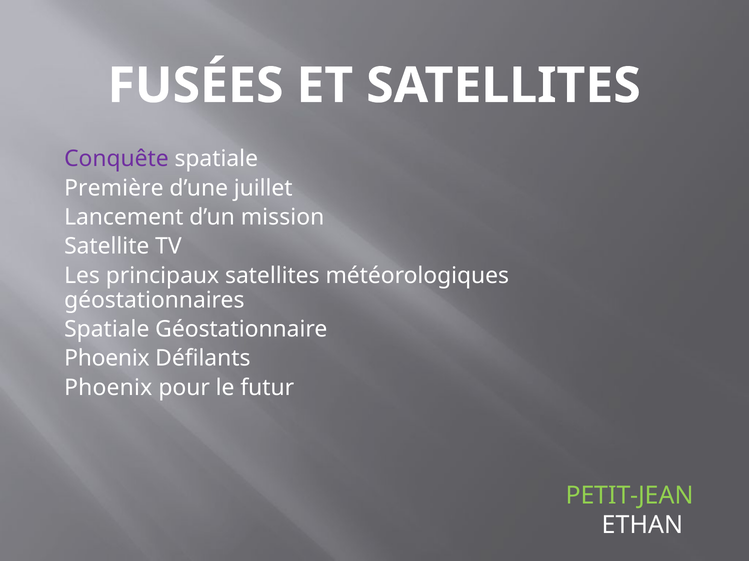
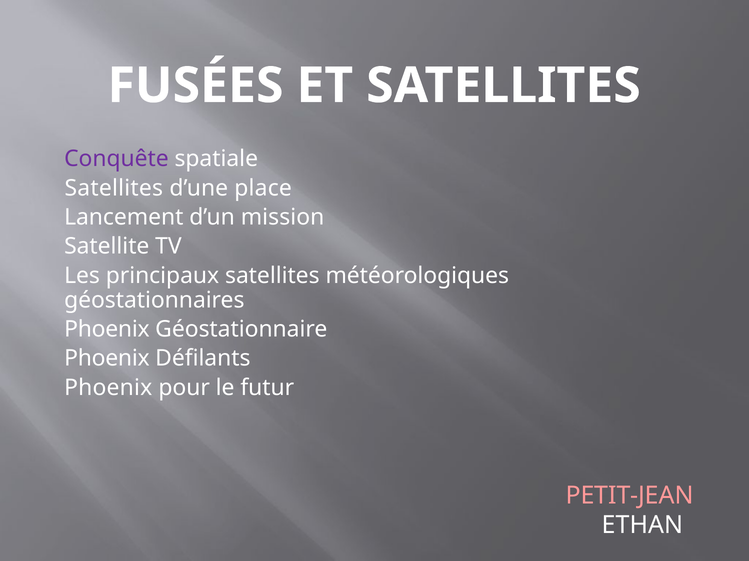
Première: Première -> Satellites (114, 188)
juillet: juillet -> place (263, 188)
Spatiale: Spatiale -> Phoenix (107, 330)
PETIT-JEAN colour: light green -> pink (630, 496)
